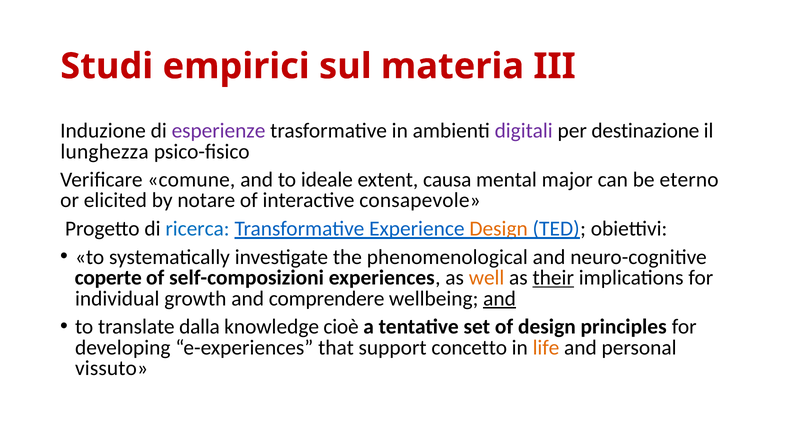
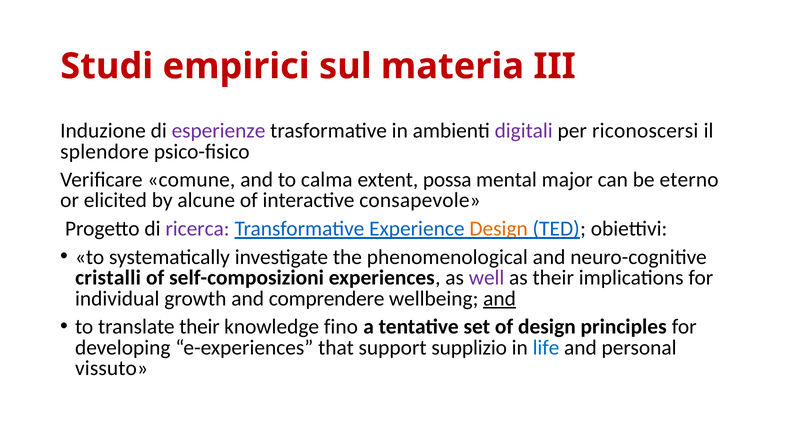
destinazione: destinazione -> riconoscersi (645, 131)
lunghezza: lunghezza -> splendore (105, 152)
ideale: ideale -> calma (327, 180)
causa: causa -> possa (447, 180)
notare: notare -> alcune (206, 201)
ricerca colour: blue -> purple (197, 229)
coperte: coperte -> cristalli (108, 278)
well colour: orange -> purple (487, 278)
their underline: present -> none (553, 278)
translate dalla: dalla -> their (200, 327)
cioè: cioè -> fino (341, 327)
concetto: concetto -> supplizio (469, 348)
life colour: orange -> blue (546, 348)
